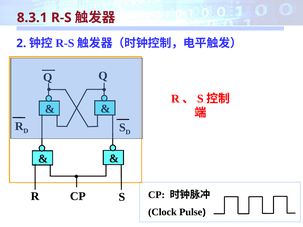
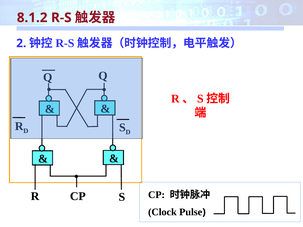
8.3.1: 8.3.1 -> 8.1.2 (32, 18)
